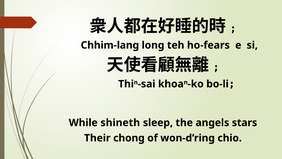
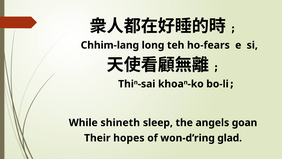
stars: stars -> goan (245, 122)
chong: chong -> hopes (129, 138)
chio: chio -> glad (230, 138)
